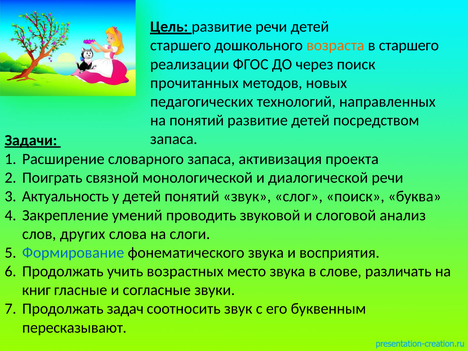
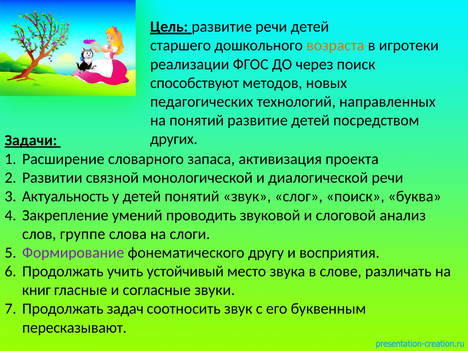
в старшего: старшего -> игротеки (409, 46)
прочитанных: прочитанных -> способствуют (195, 83)
запаса: запаса -> других (174, 139)
Поиграть: Поиграть -> Развитии (52, 178)
других: других -> группе (83, 234)
Формирование colour: blue -> purple (73, 253)
фонематического звука: звука -> другу (266, 253)
возрастных: возрастных -> устойчивый (185, 271)
